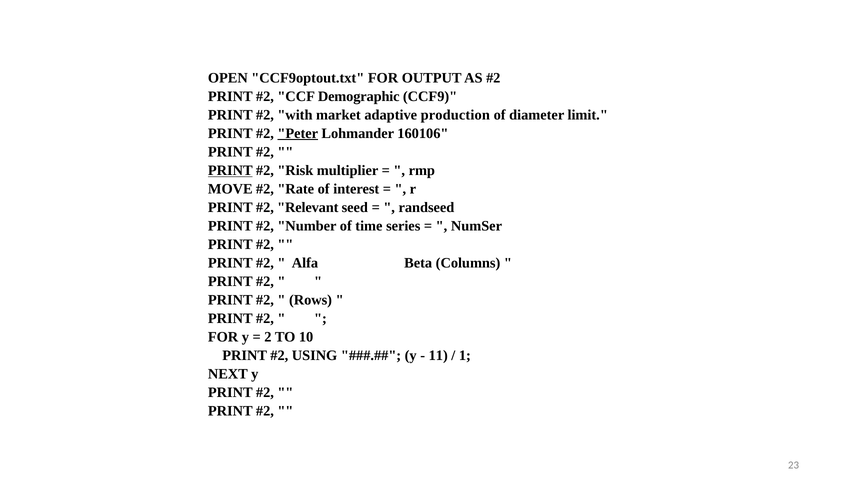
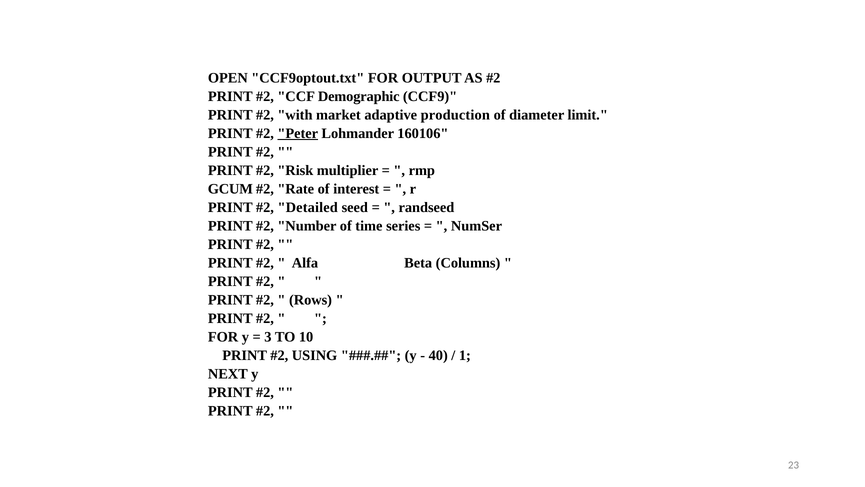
PRINT underline: present -> none (230, 170)
MOVE: MOVE -> GCUM (230, 189)
Relevant: Relevant -> Detailed (308, 207)
2: 2 -> 3 (268, 337)
11: 11 -> 40 (438, 355)
